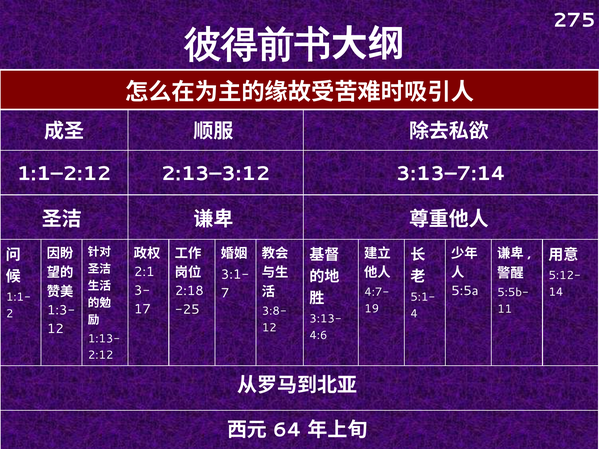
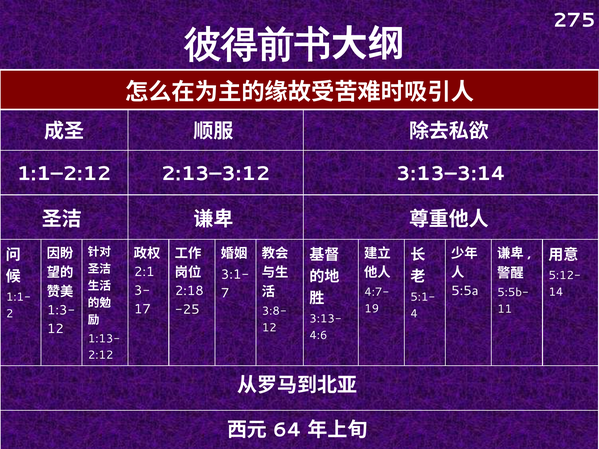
3:13–7:14: 3:13–7:14 -> 3:13–3:14 (451, 174)
